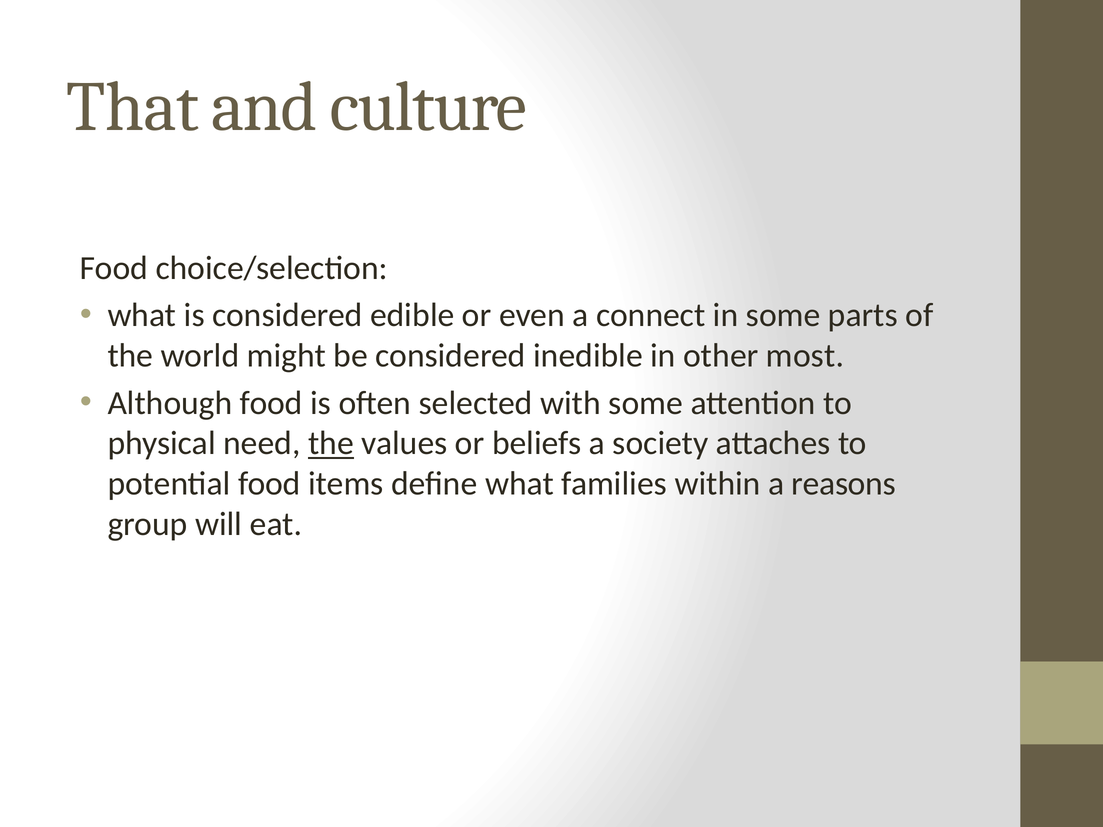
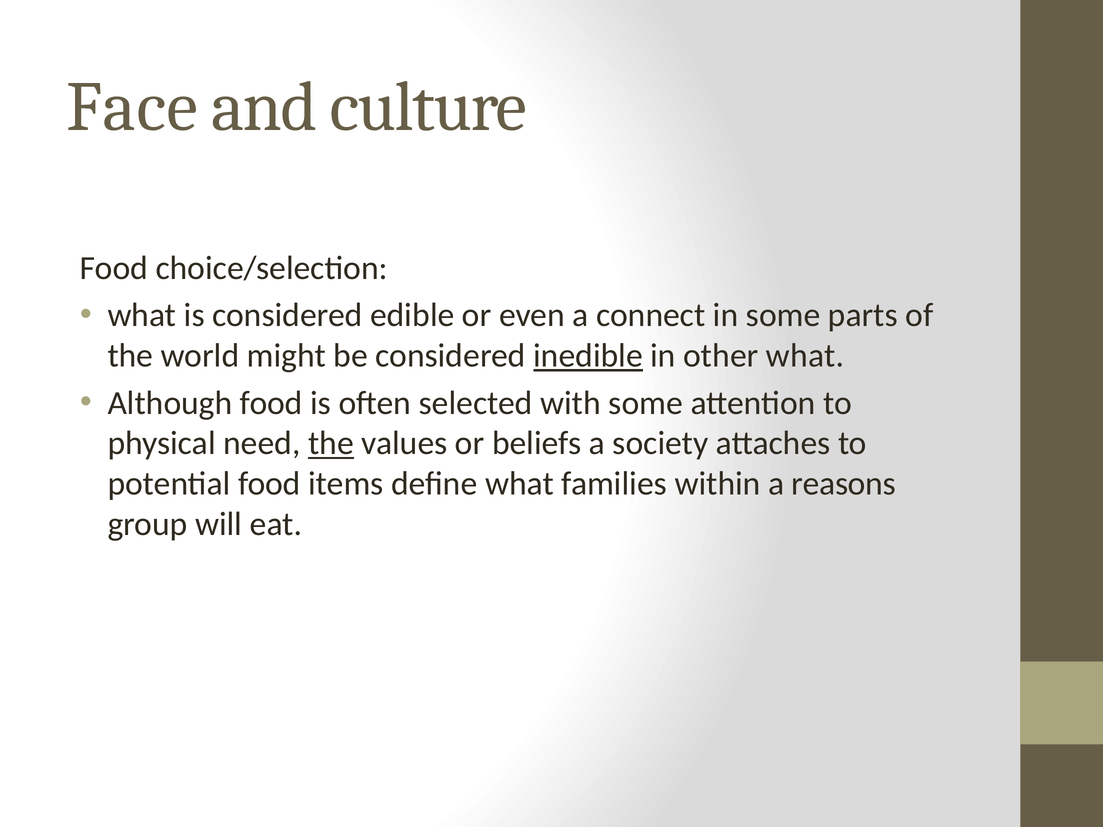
That: That -> Face (132, 107)
inedible underline: none -> present (588, 356)
other most: most -> what (805, 356)
